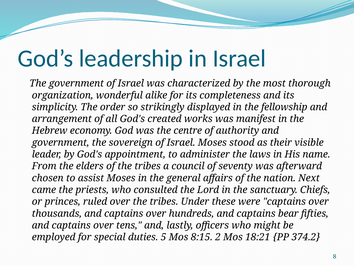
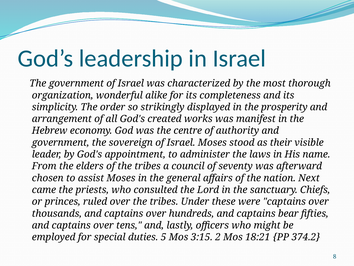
fellowship: fellowship -> prosperity (284, 107)
8:15: 8:15 -> 3:15 (202, 237)
